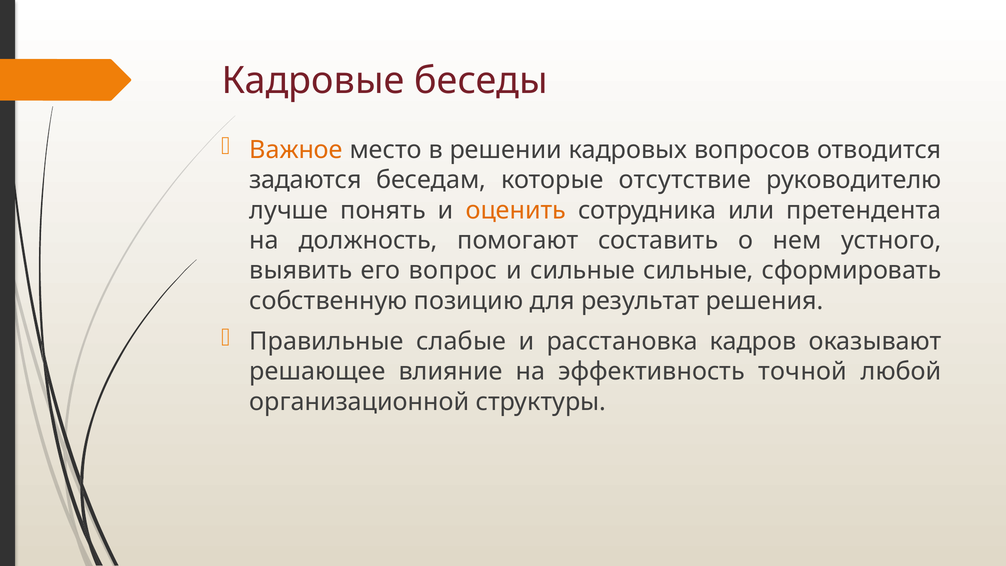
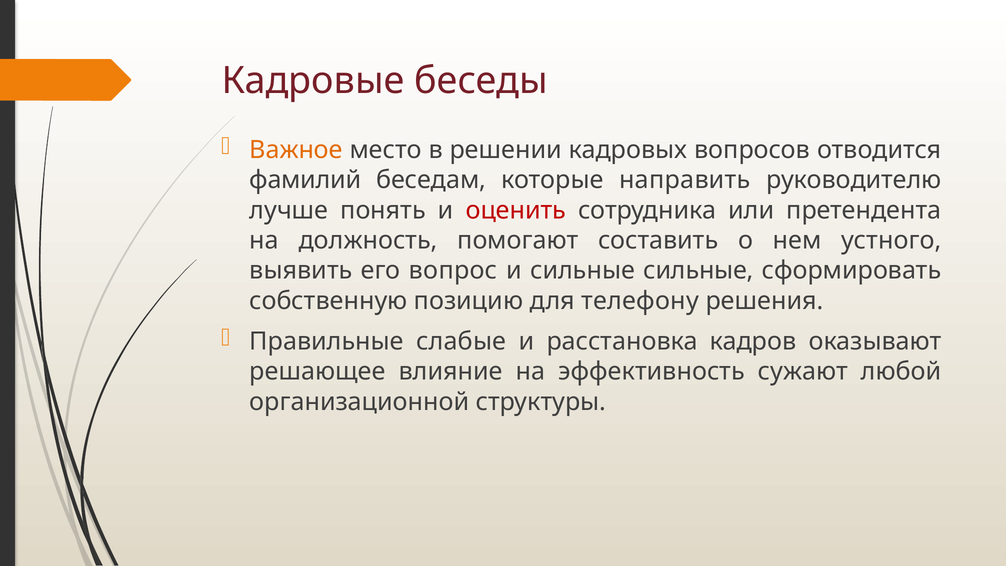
задаются: задаются -> фамилий (305, 180)
отсутствие: отсутствие -> направить (685, 180)
оценить colour: orange -> red (516, 210)
результат: результат -> телефону (640, 301)
точной: точной -> сужают (803, 372)
